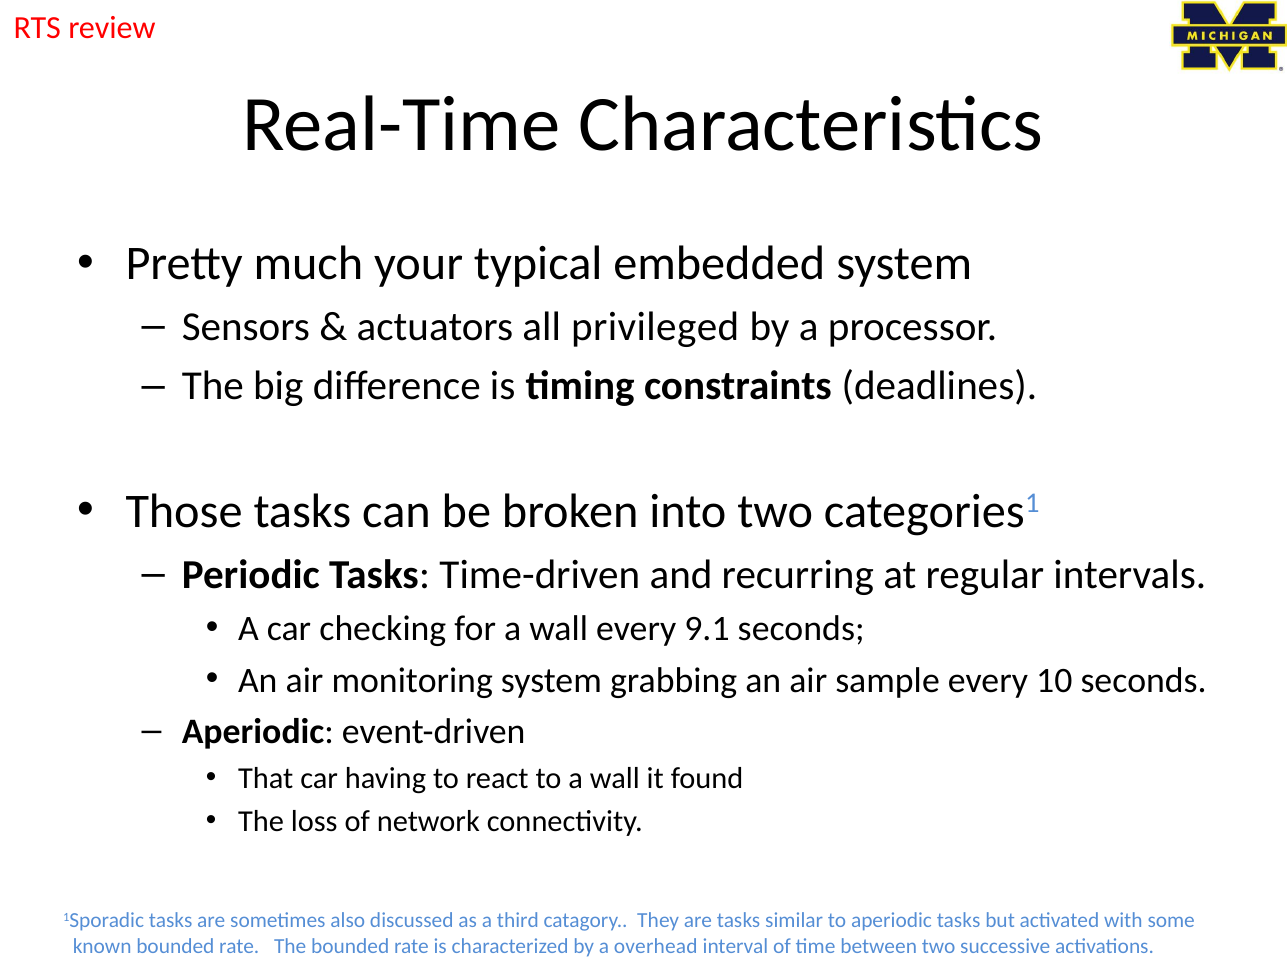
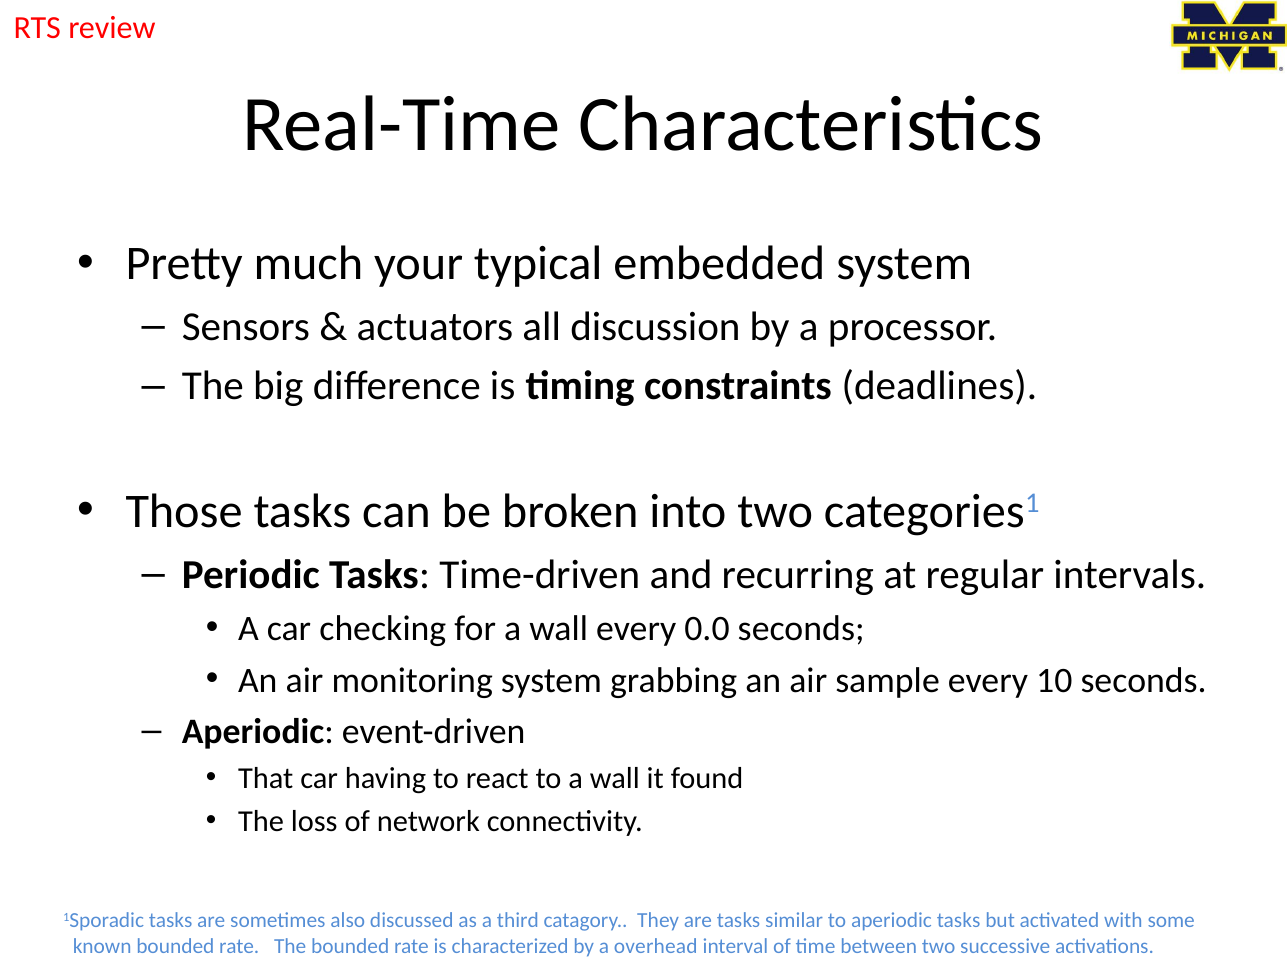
privileged: privileged -> discussion (655, 327)
9.1: 9.1 -> 0.0 (707, 629)
